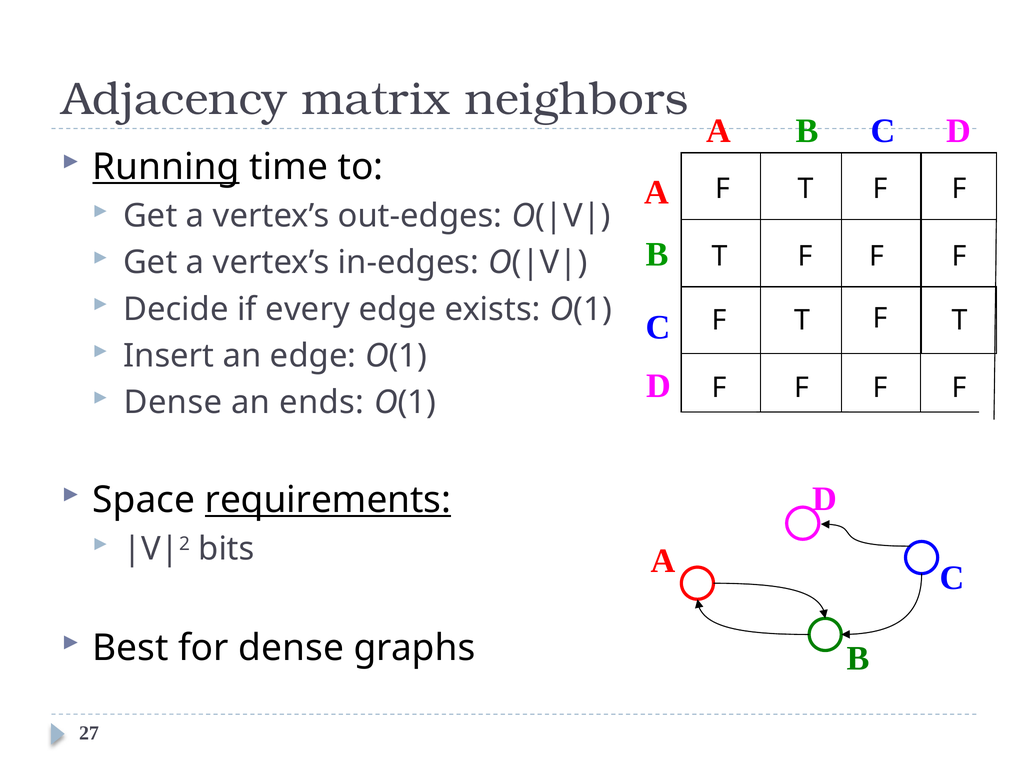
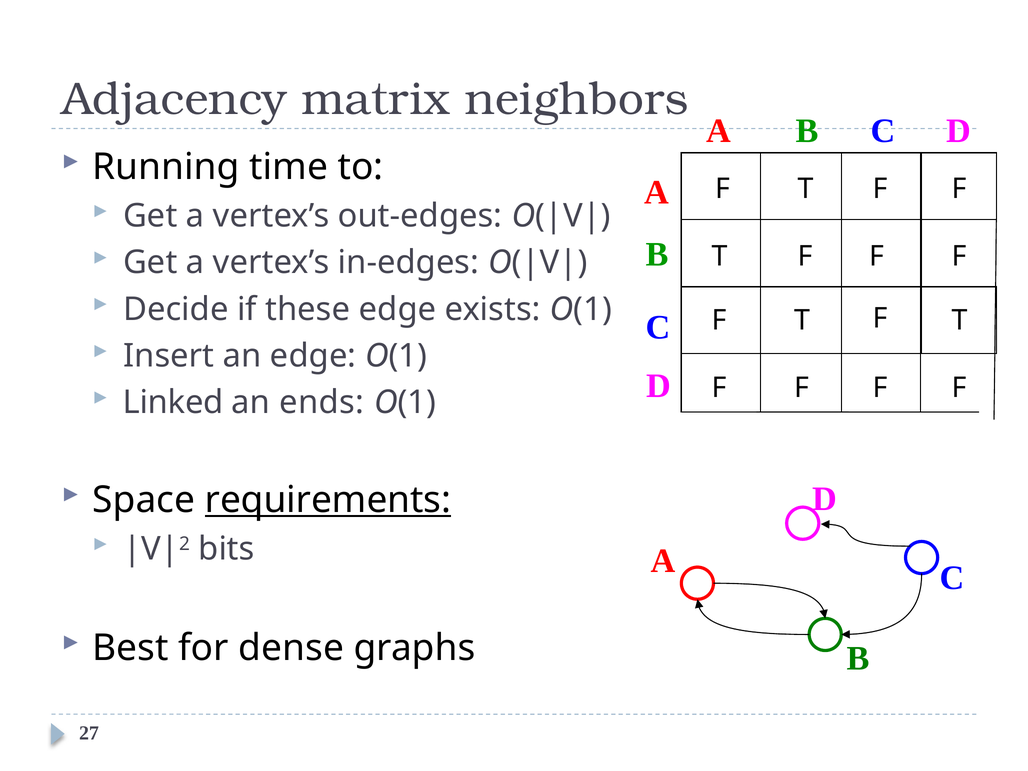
Running underline: present -> none (166, 167)
every: every -> these (308, 309)
Dense: Dense -> Linked (173, 402)
